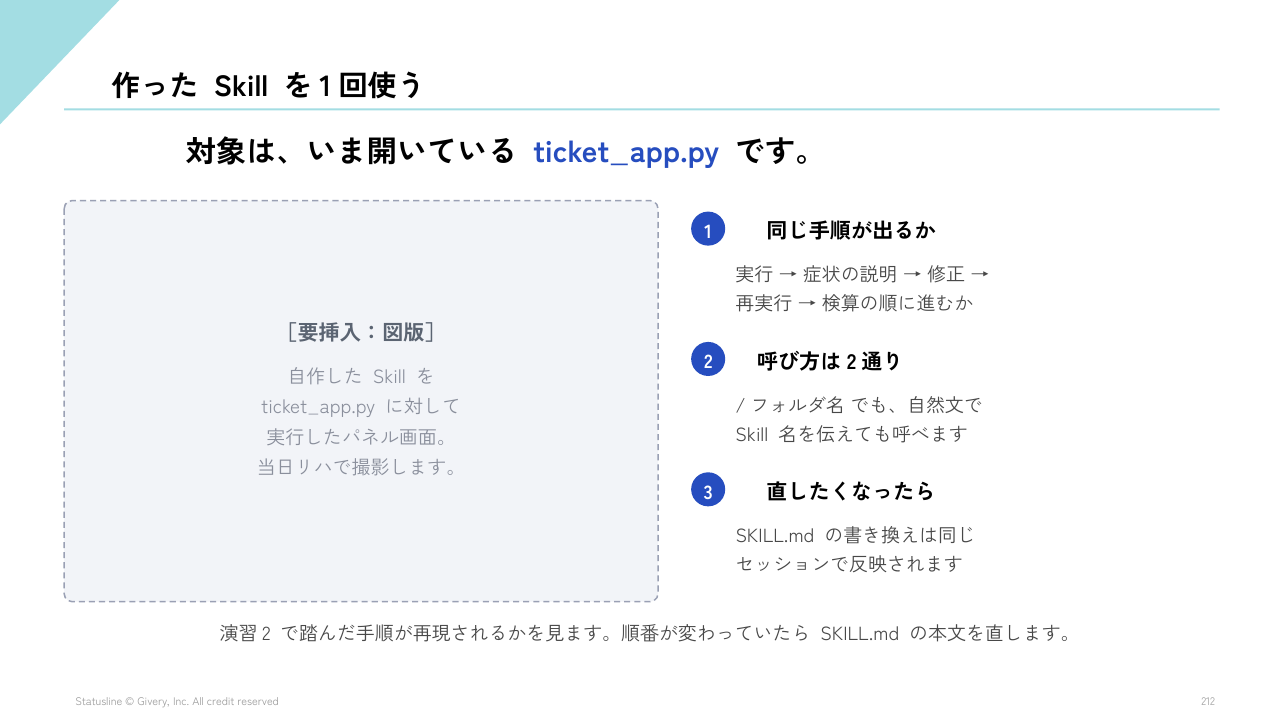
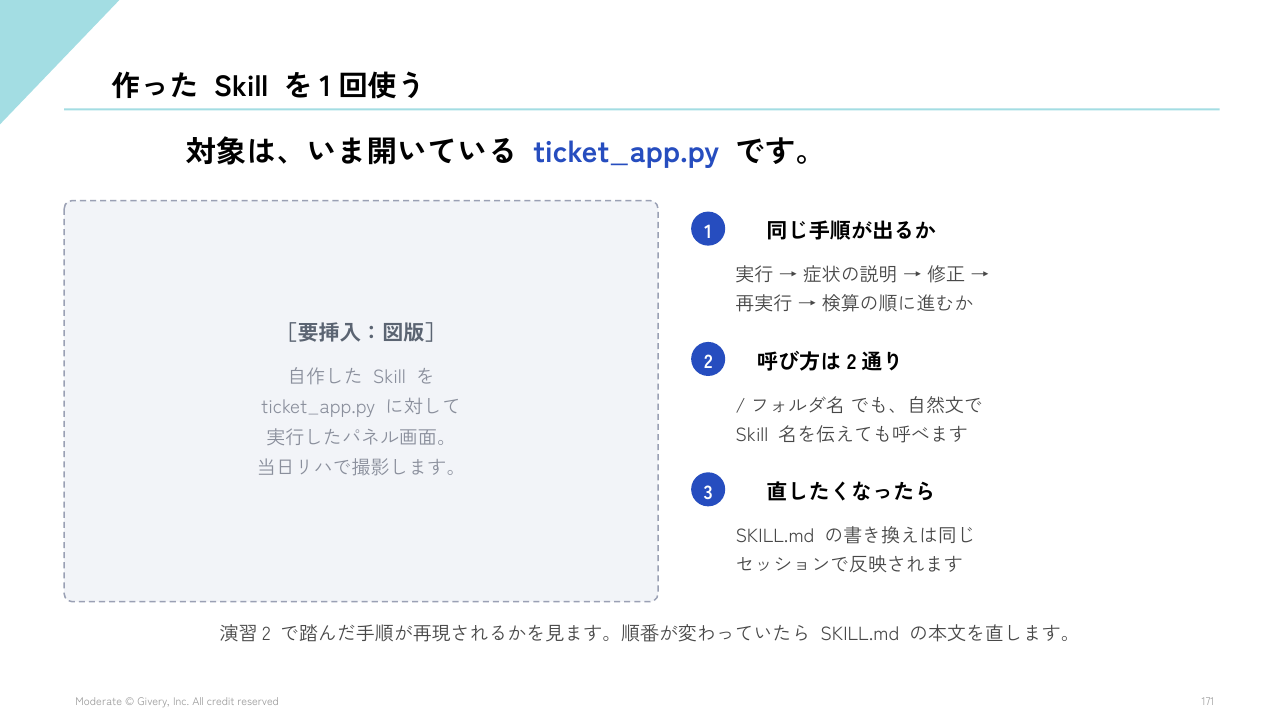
Statusline: Statusline -> Moderate (99, 702)
212: 212 -> 171 (1208, 702)
